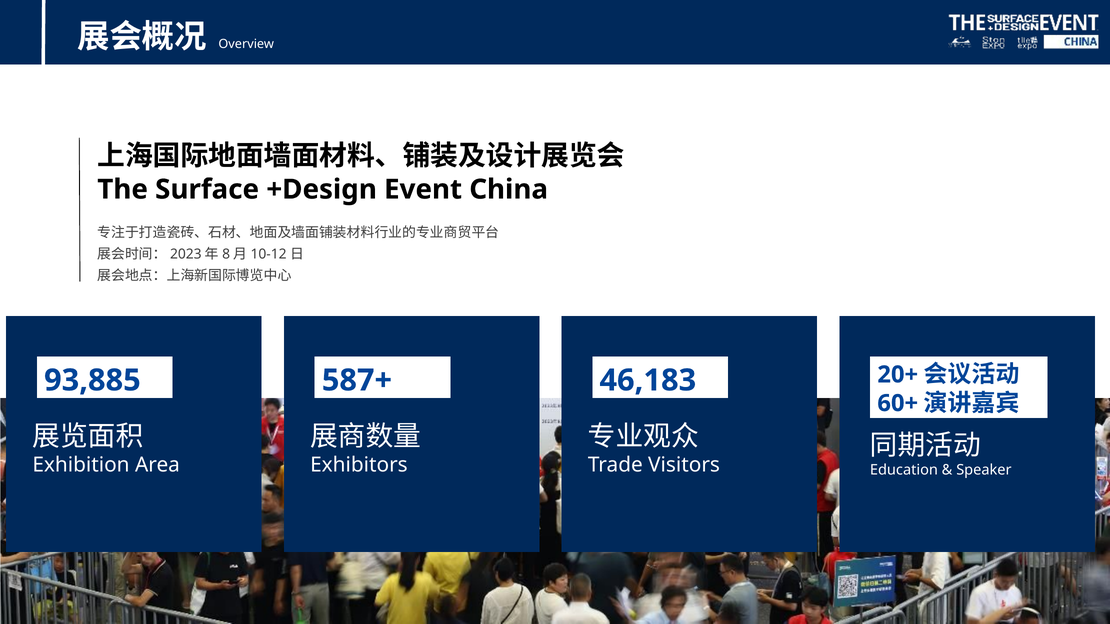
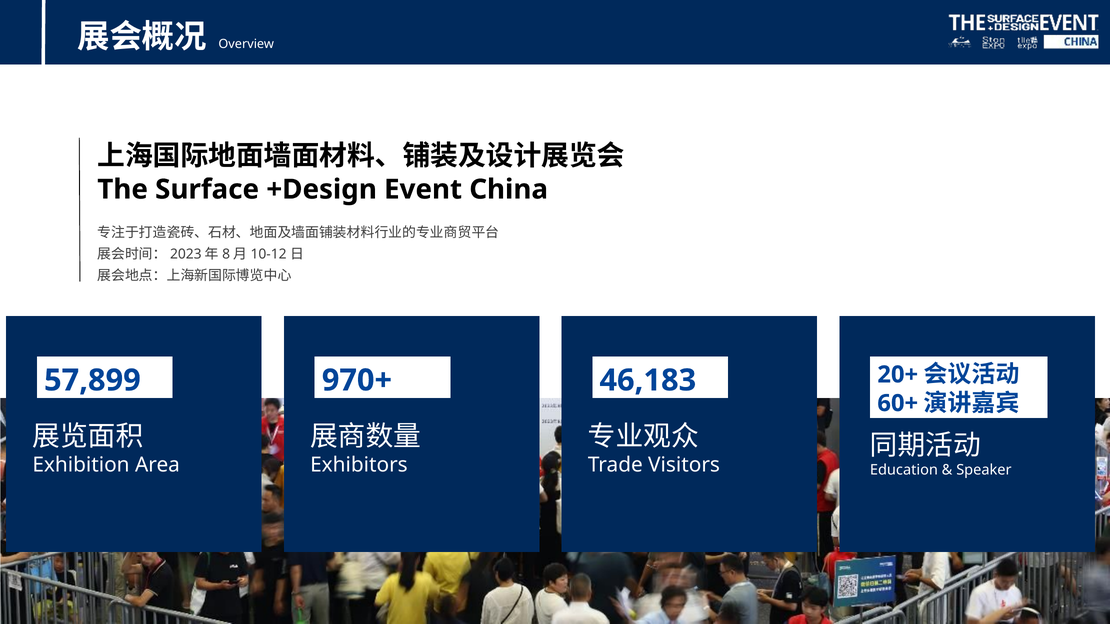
93,885: 93,885 -> 57,899 (92, 381)
587+: 587+ -> 970+ (357, 381)
